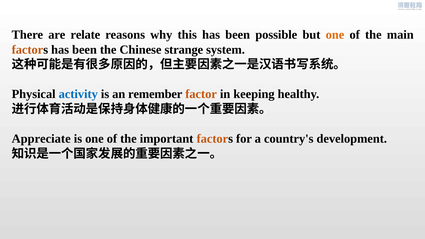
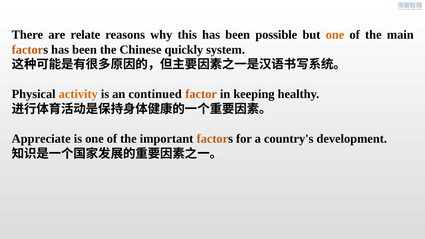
strange: strange -> quickly (184, 50)
activity colour: blue -> orange (78, 94)
remember: remember -> continued (155, 94)
